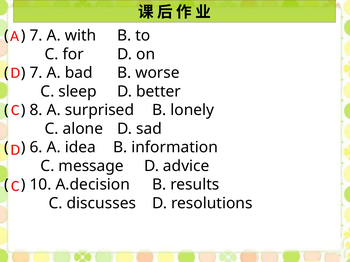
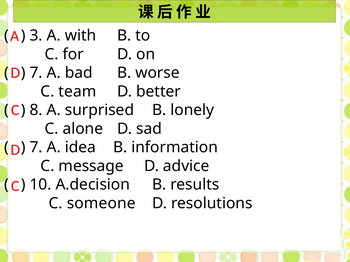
7: 7 -> 3 (36, 36)
sleep: sleep -> team (77, 92)
6: 6 -> 7 (36, 148)
discusses: discusses -> someone (101, 204)
